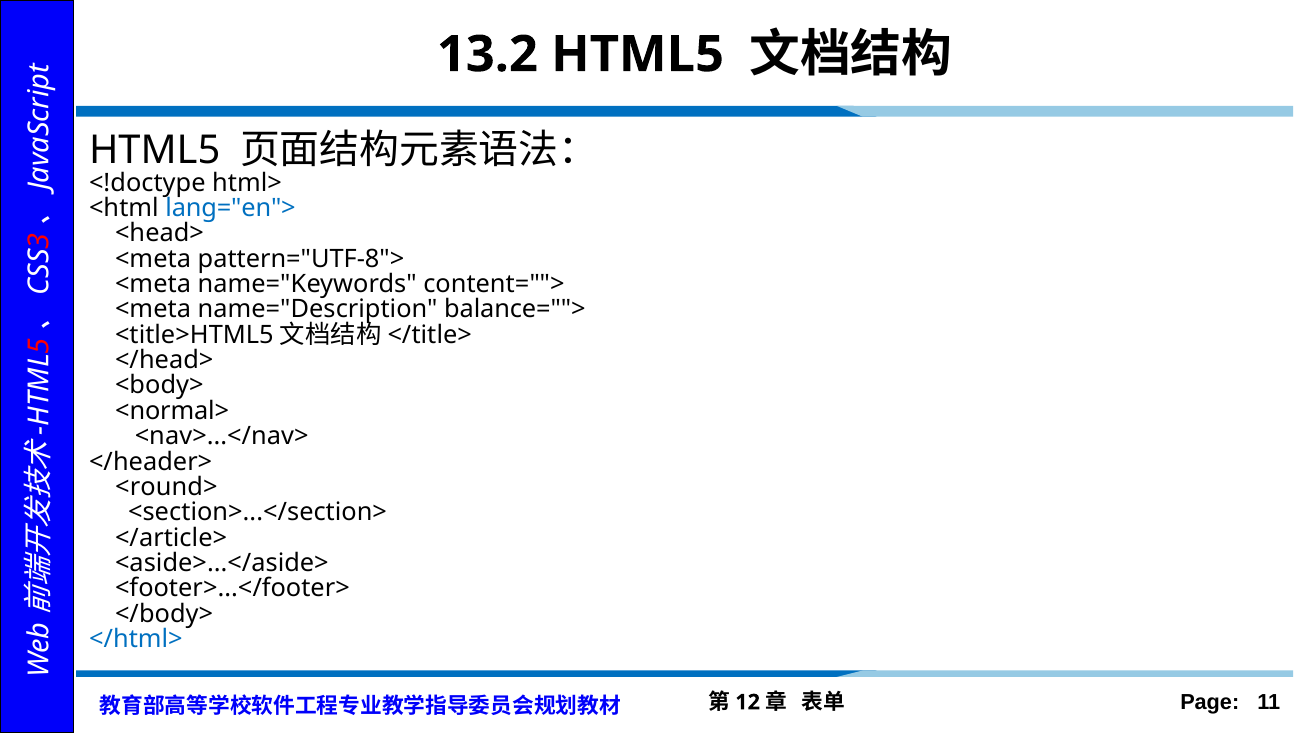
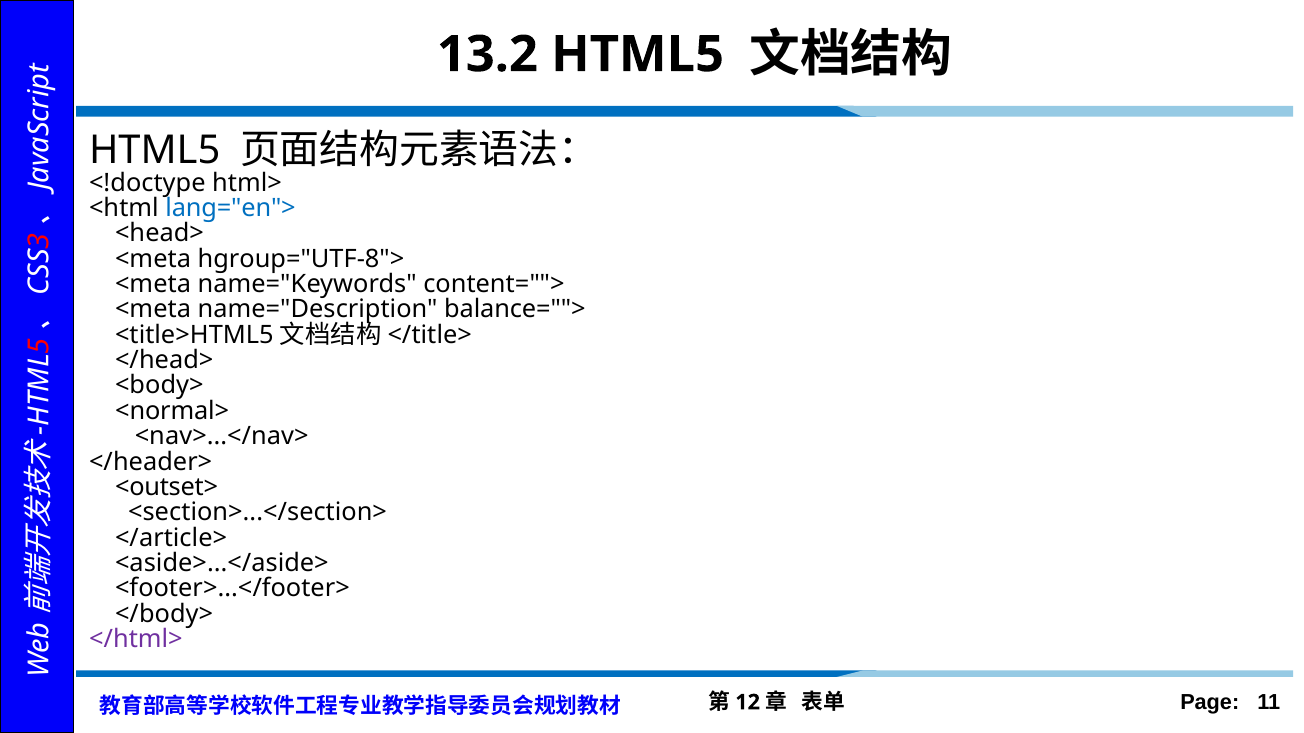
pattern="UTF-8">: pattern="UTF-8"> -> hgroup="UTF-8"> (301, 259)
<round>: <round> -> <outset> (167, 487)
</html> colour: blue -> purple (136, 640)
